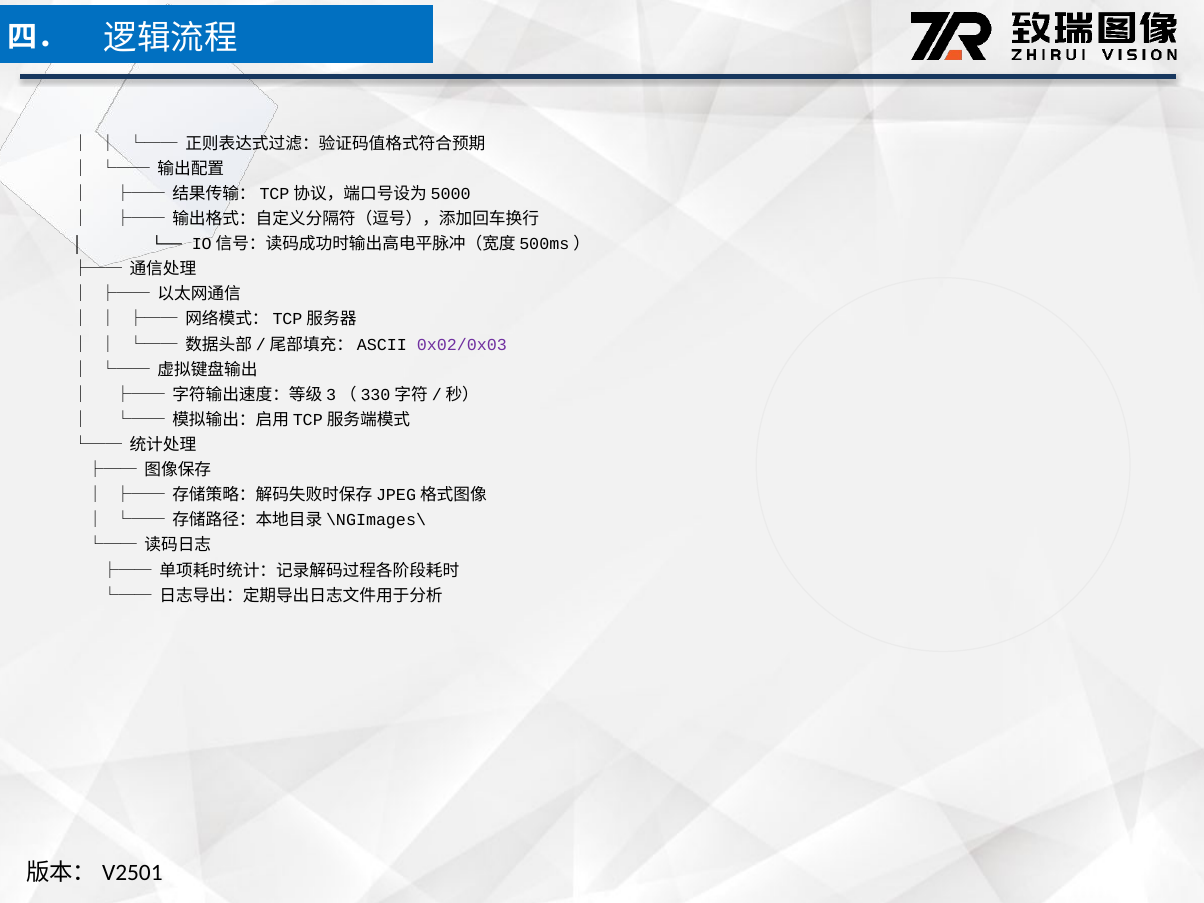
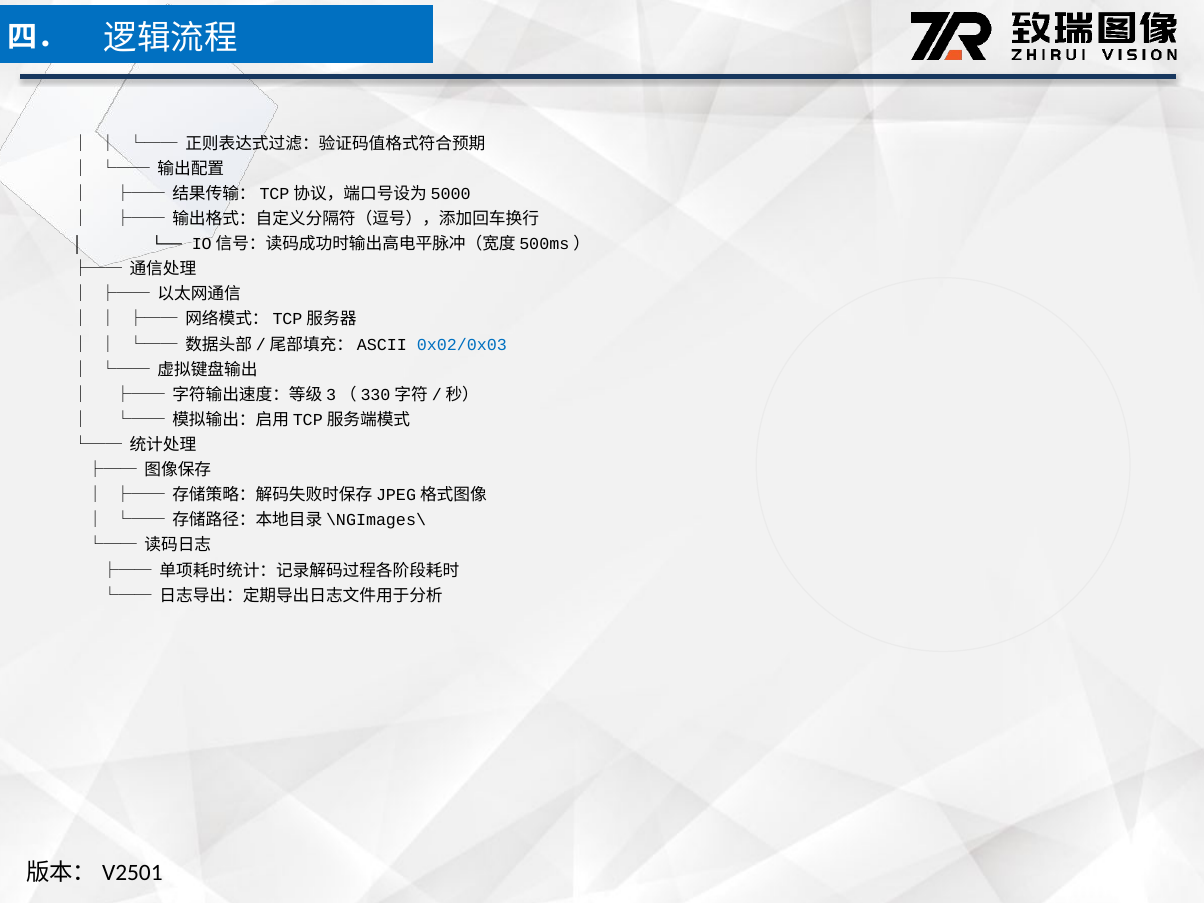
0x02/0x03 colour: purple -> blue (462, 344)
